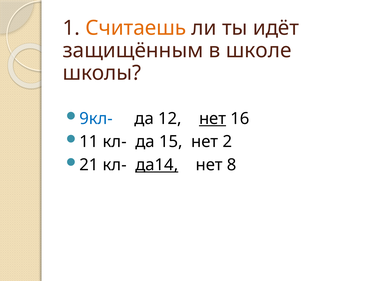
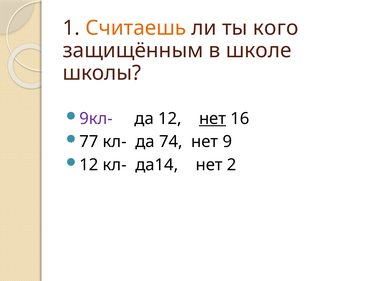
идёт: идёт -> кого (276, 28)
9кл- colour: blue -> purple (96, 119)
11: 11 -> 77 (89, 142)
15: 15 -> 74 (171, 142)
2: 2 -> 9 (227, 142)
21: 21 -> 12 (89, 165)
да14 underline: present -> none (157, 165)
8: 8 -> 2 (232, 165)
